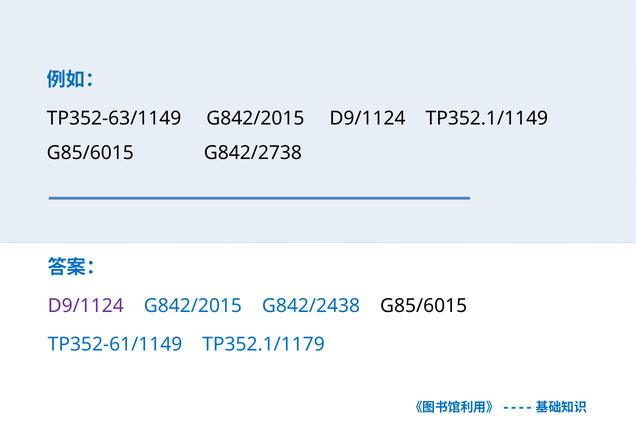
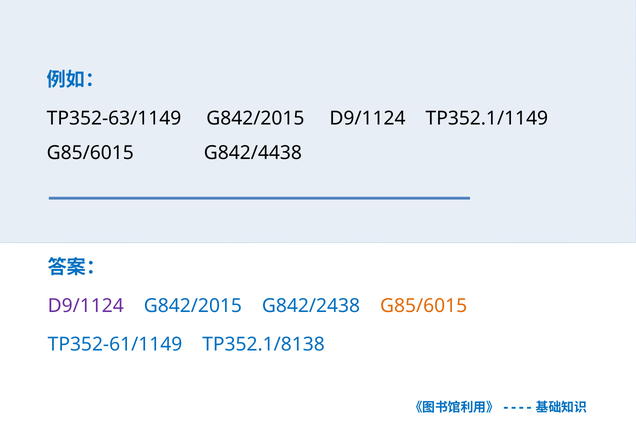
G842/2738: G842/2738 -> G842/4438 (253, 153)
G85/6015 colour: black -> orange (424, 306)
TP352.1/1179: TP352.1/1179 -> TP352.1/8138 (264, 344)
